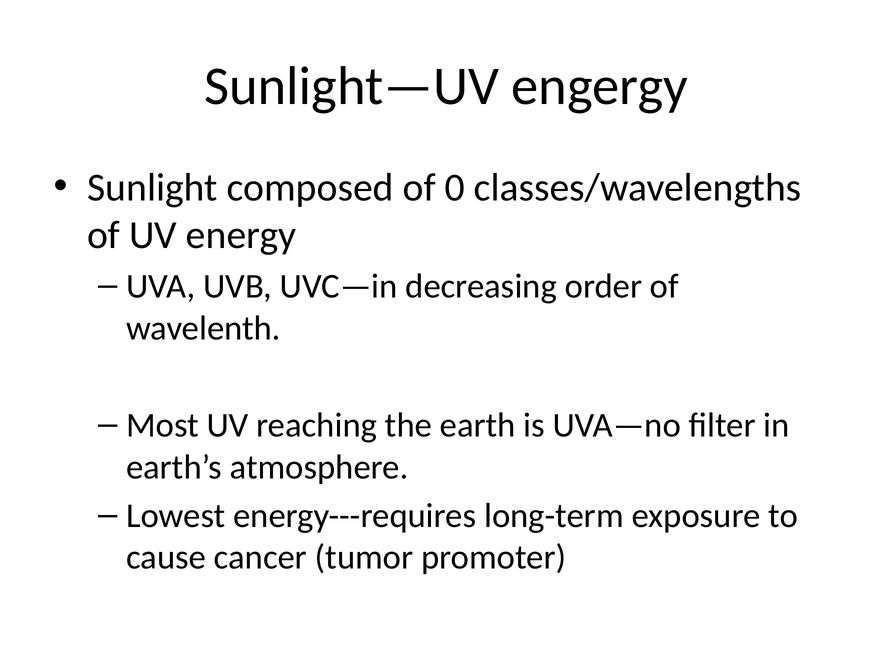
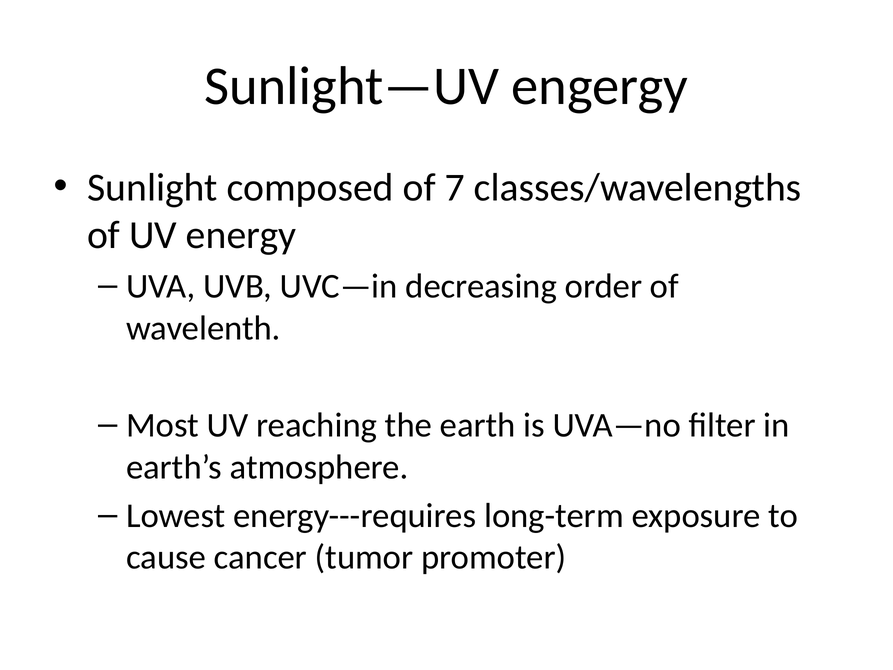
0: 0 -> 7 (455, 187)
